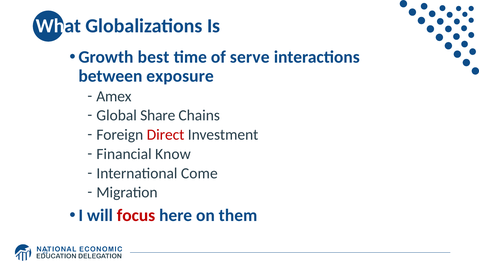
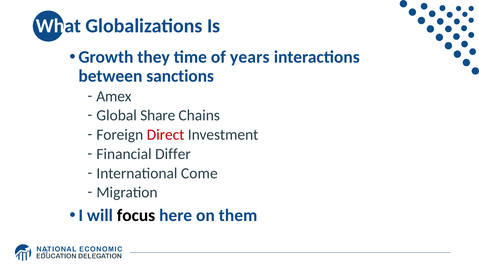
best: best -> they (154, 57)
serve: serve -> years (250, 57)
exposure: exposure -> sanctions (180, 76)
Know: Know -> Differ (173, 154)
focus colour: red -> black (136, 215)
